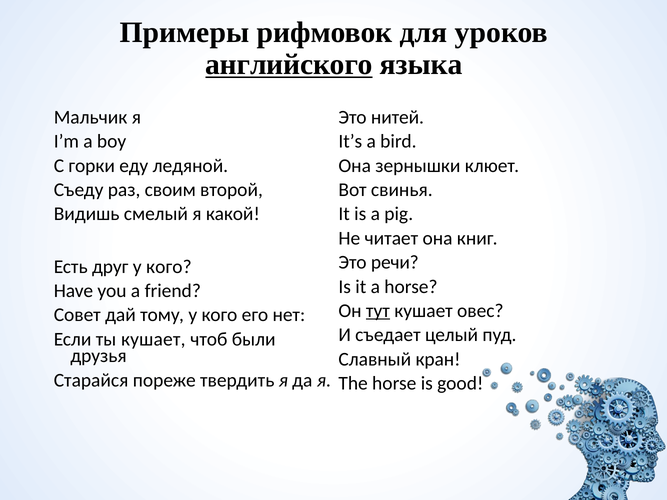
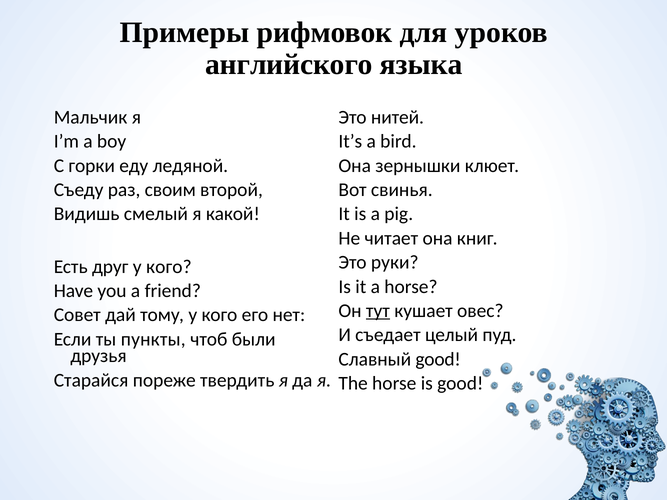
английского underline: present -> none (289, 65)
речи: речи -> руки (395, 263)
ты кушает: кушает -> пункты (153, 339)
Славный кран: кран -> good (438, 359)
